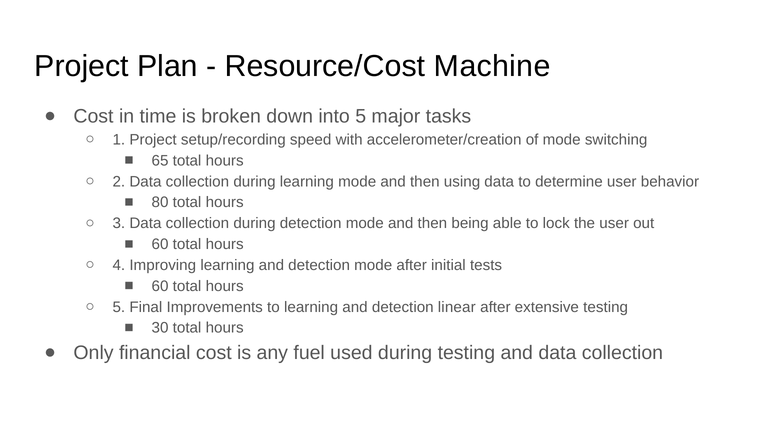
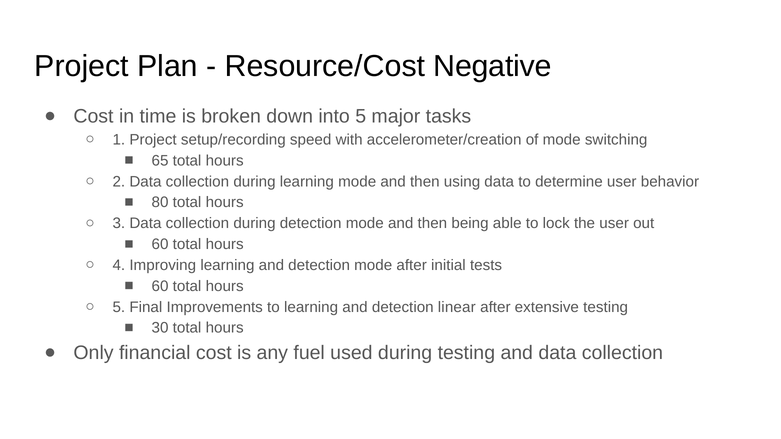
Machine: Machine -> Negative (492, 66)
